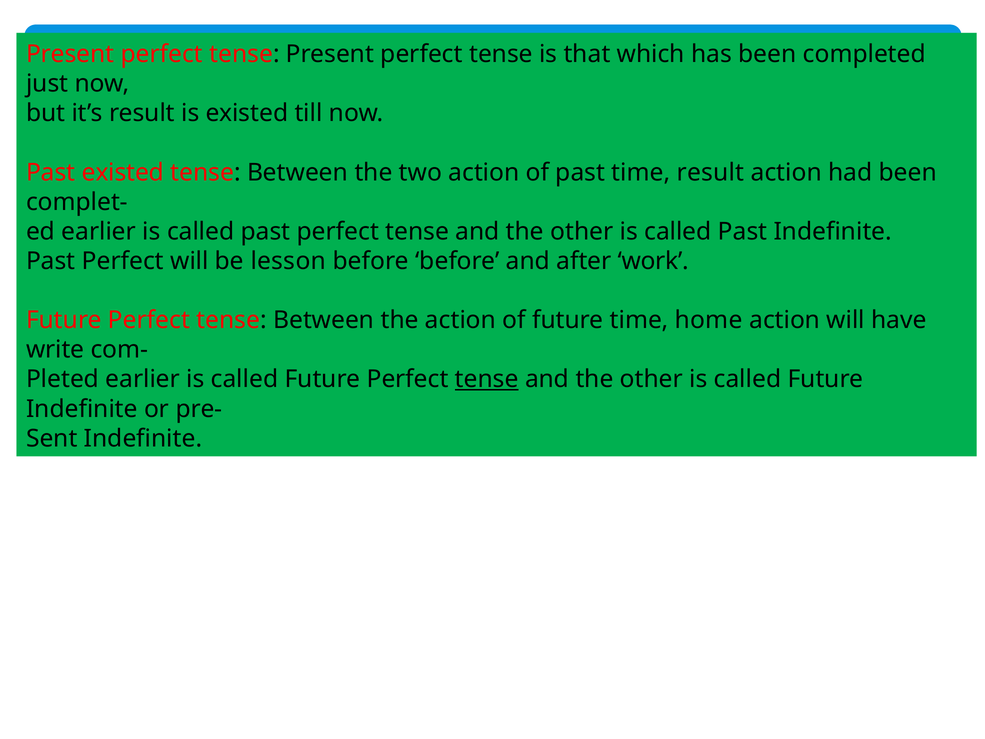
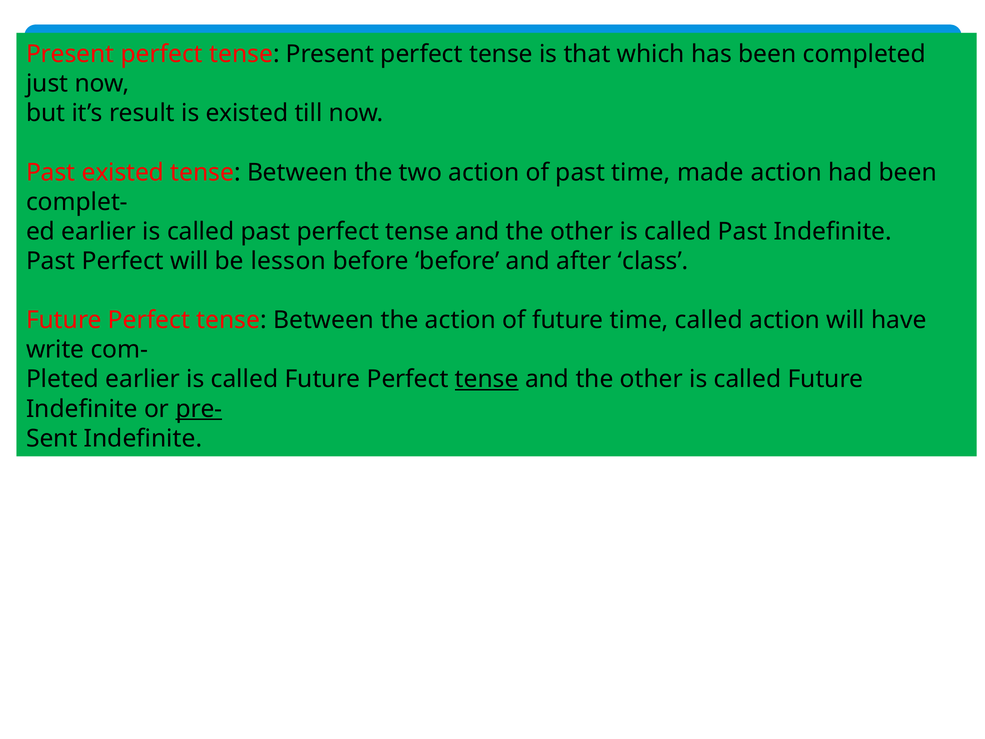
time result: result -> made (710, 172)
work: work -> class (653, 261)
time home: home -> called (709, 320)
pre- underline: none -> present (199, 409)
